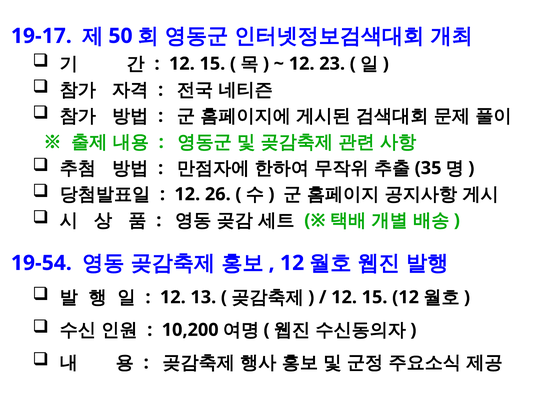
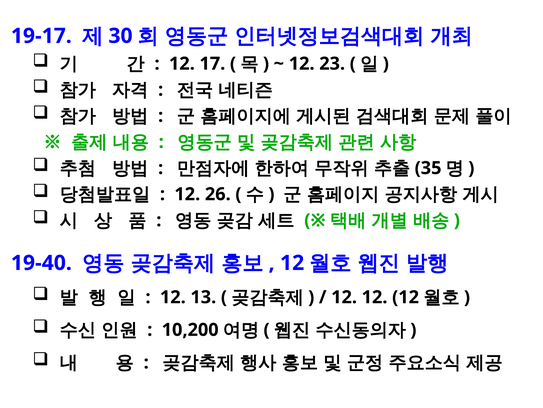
50: 50 -> 30 (120, 36)
15: 15 -> 17 (212, 64)
19-54: 19-54 -> 19-40 (41, 262)
15: 15 -> 12 (375, 297)
